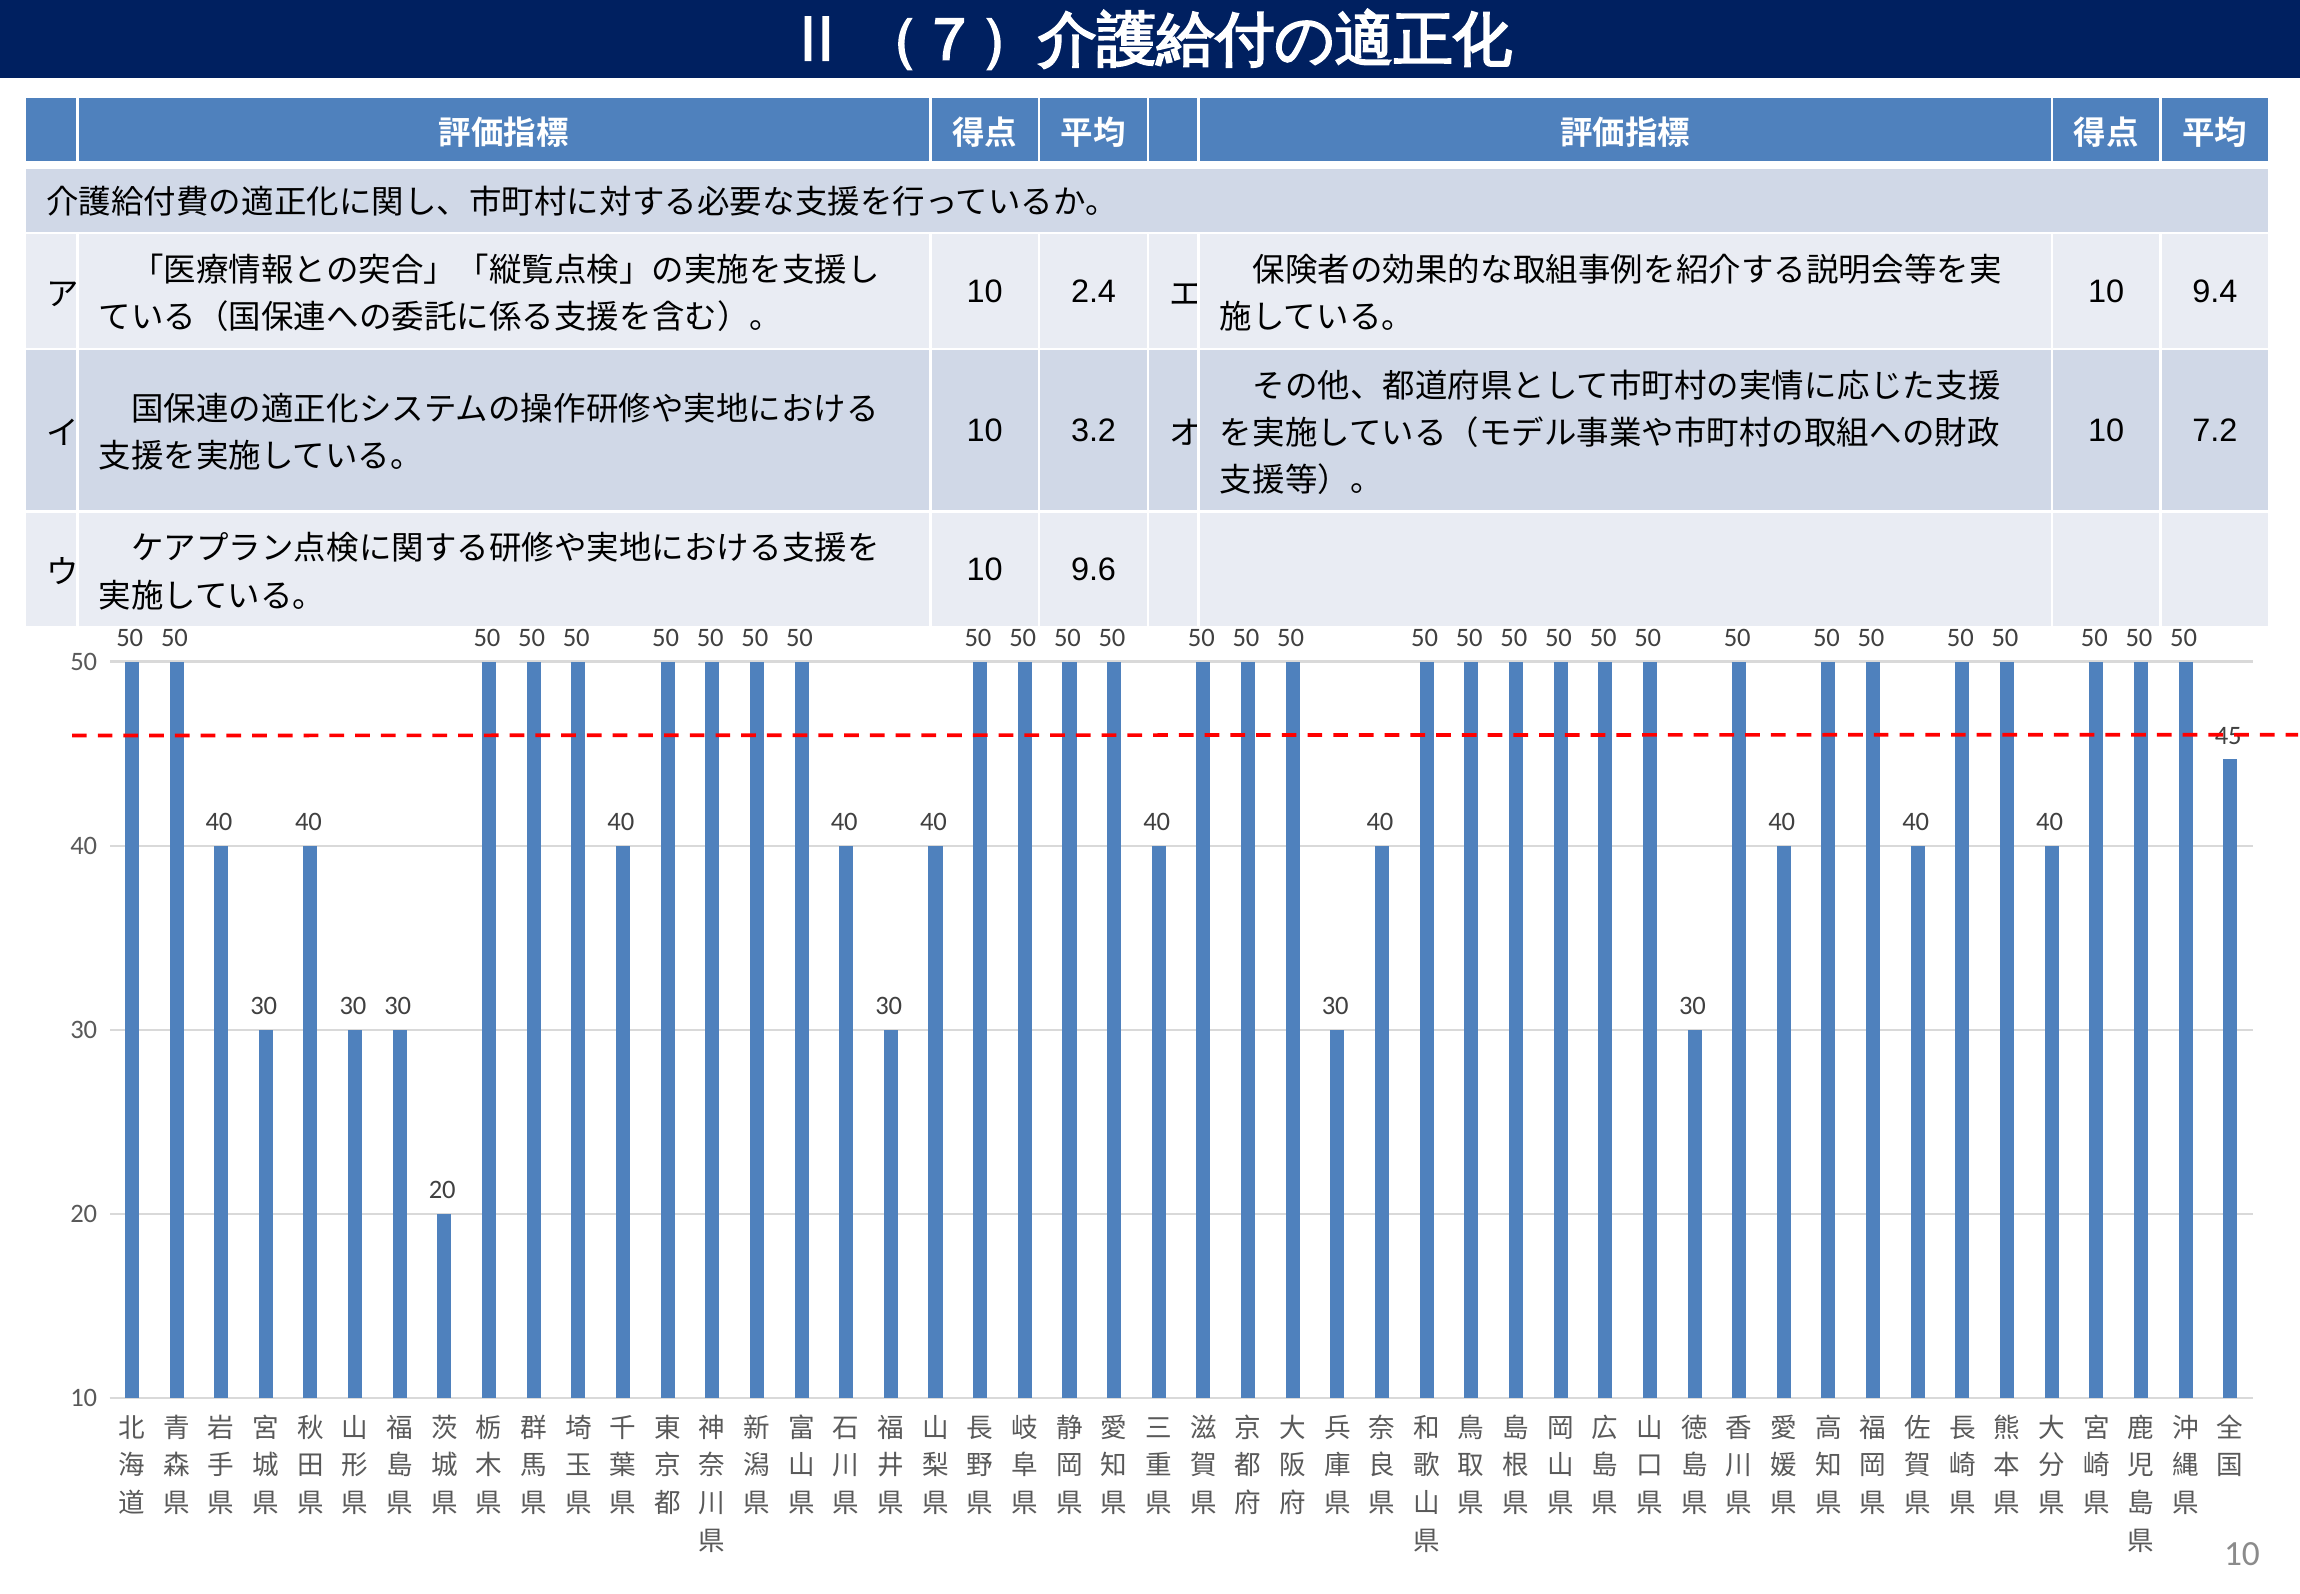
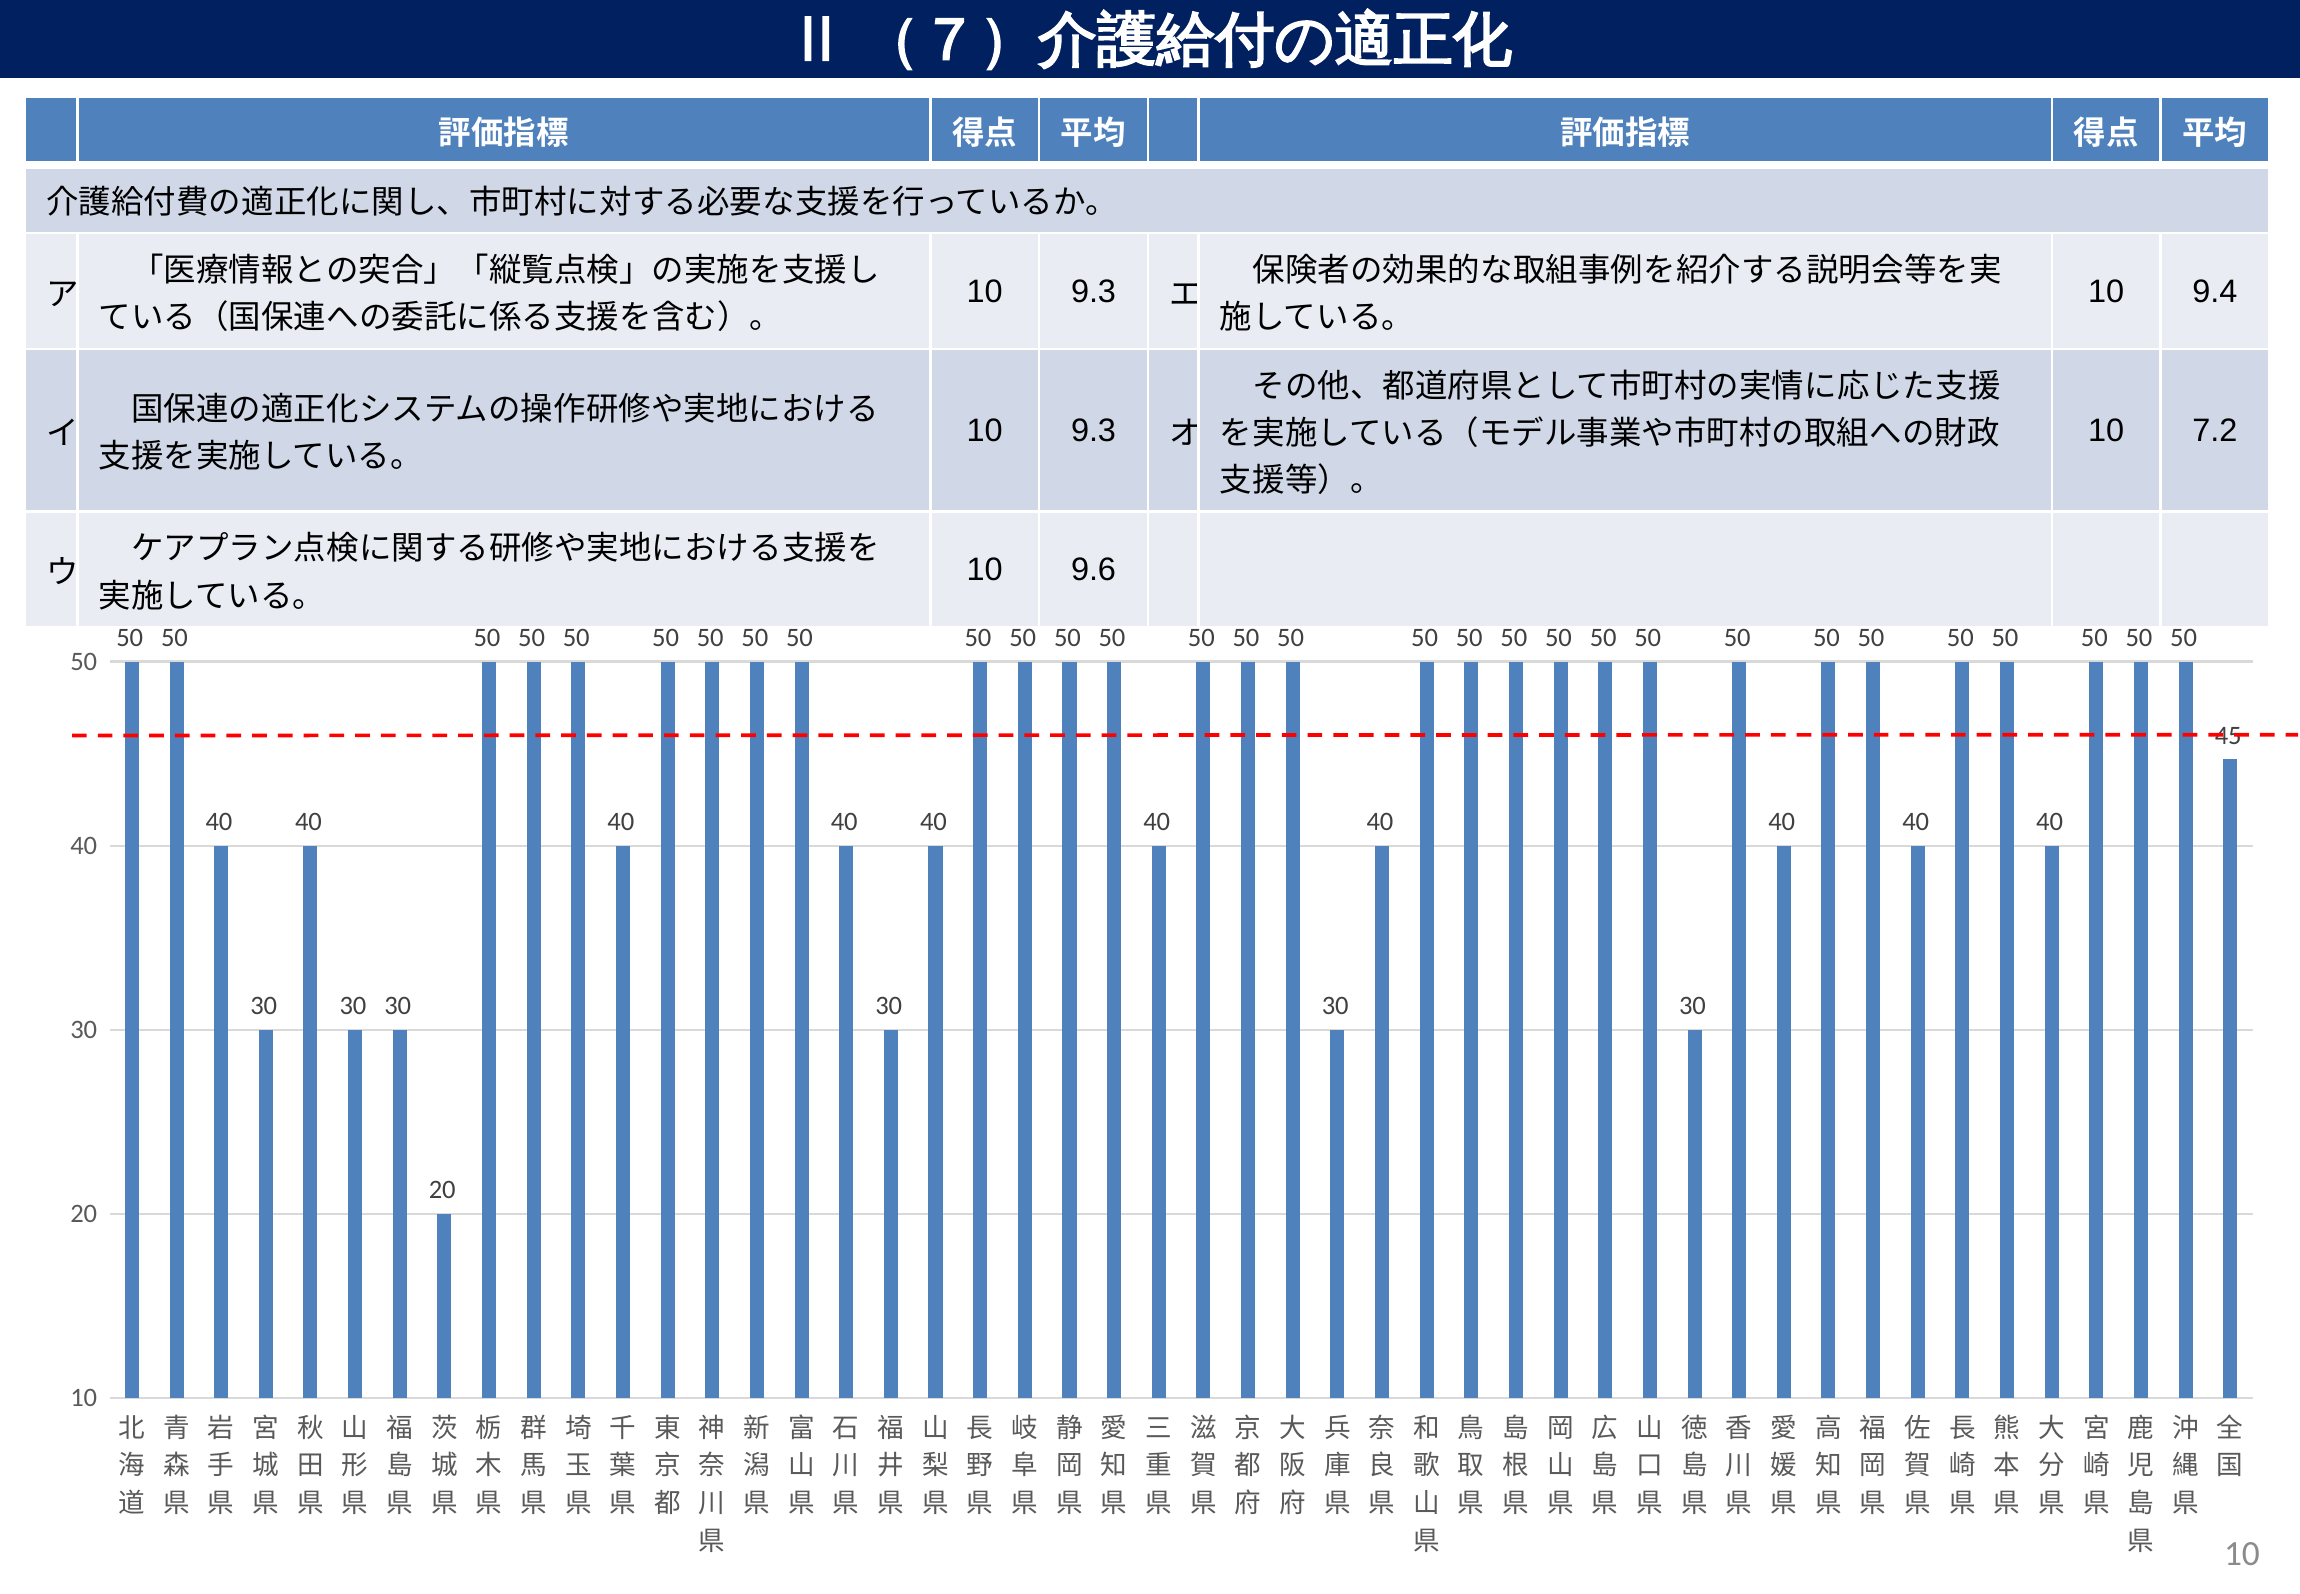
2.4: 2.4 -> 9.3 (1093, 291)
3.2: 3.2 -> 9.3 (1093, 430)
